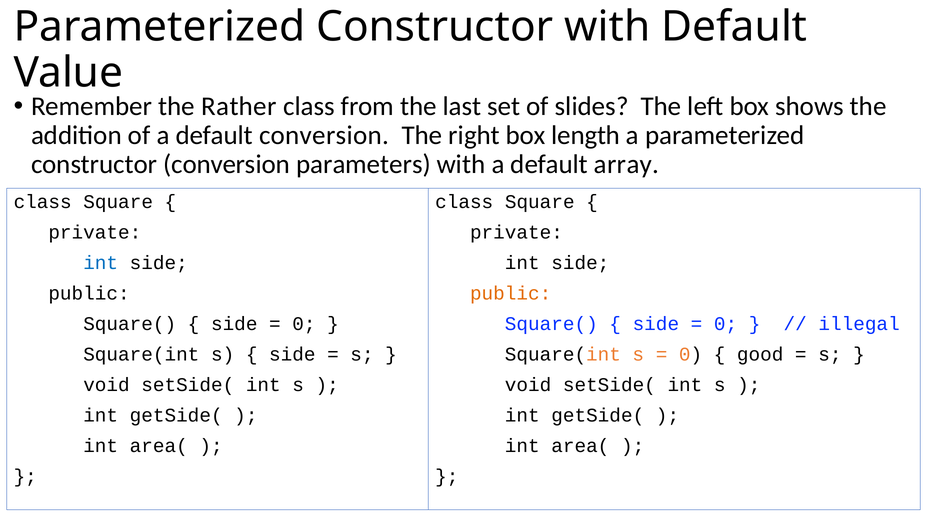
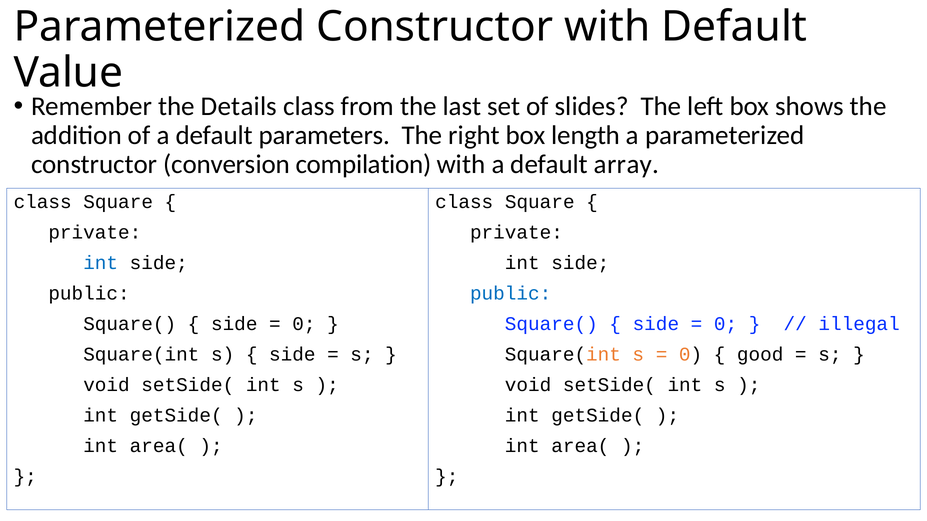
Rather: Rather -> Details (239, 106)
default conversion: conversion -> parameters (324, 135)
parameters: parameters -> compilation (364, 165)
public colour: orange -> blue (511, 294)
